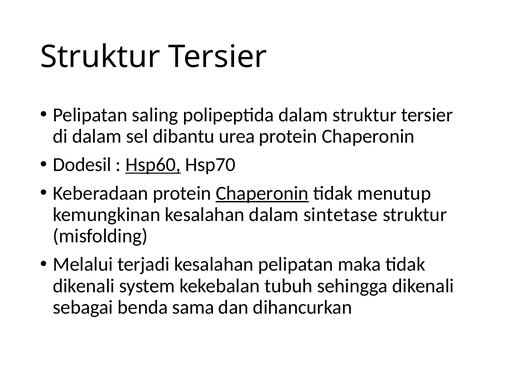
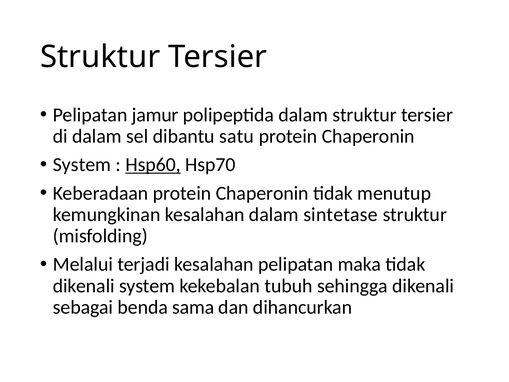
saling: saling -> jamur (155, 115)
urea: urea -> satu (237, 136)
Dodesil: Dodesil -> System (82, 165)
Chaperonin underline: present -> none (262, 193)
